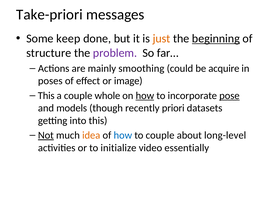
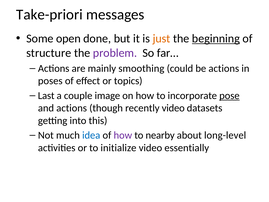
keep: keep -> open (68, 39)
be acquire: acquire -> actions (224, 68)
image: image -> topics (128, 81)
This: This -> Last (46, 95)
whole: whole -> image (107, 95)
how underline: present -> none (145, 95)
and models: models -> actions (72, 108)
recently priori: priori -> video (173, 108)
Not underline: present -> none (46, 135)
idea colour: orange -> blue (91, 135)
how colour: blue -> purple (123, 135)
to couple: couple -> nearby (160, 135)
